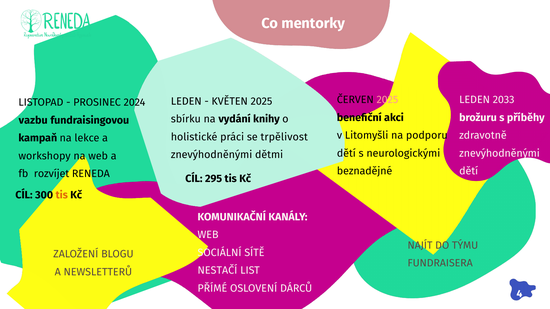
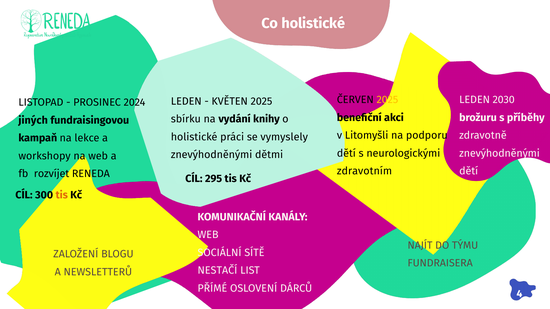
Co mentorky: mentorky -> holistické (313, 24)
2025 colour: pink -> yellow (387, 100)
2033: 2033 -> 2030 (504, 100)
vazbu: vazbu -> jiných (33, 120)
trpělivost: trpělivost -> vymyslely (284, 137)
beznadějné: beznadějné -> zdravotním (364, 171)
